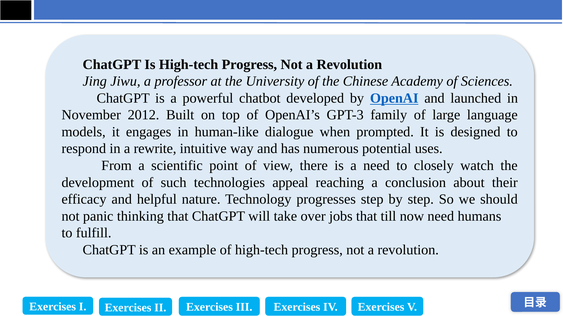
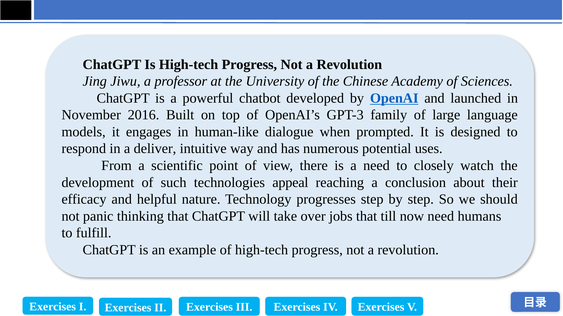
2012: 2012 -> 2016 (144, 115)
rewrite: rewrite -> deliver (155, 149)
